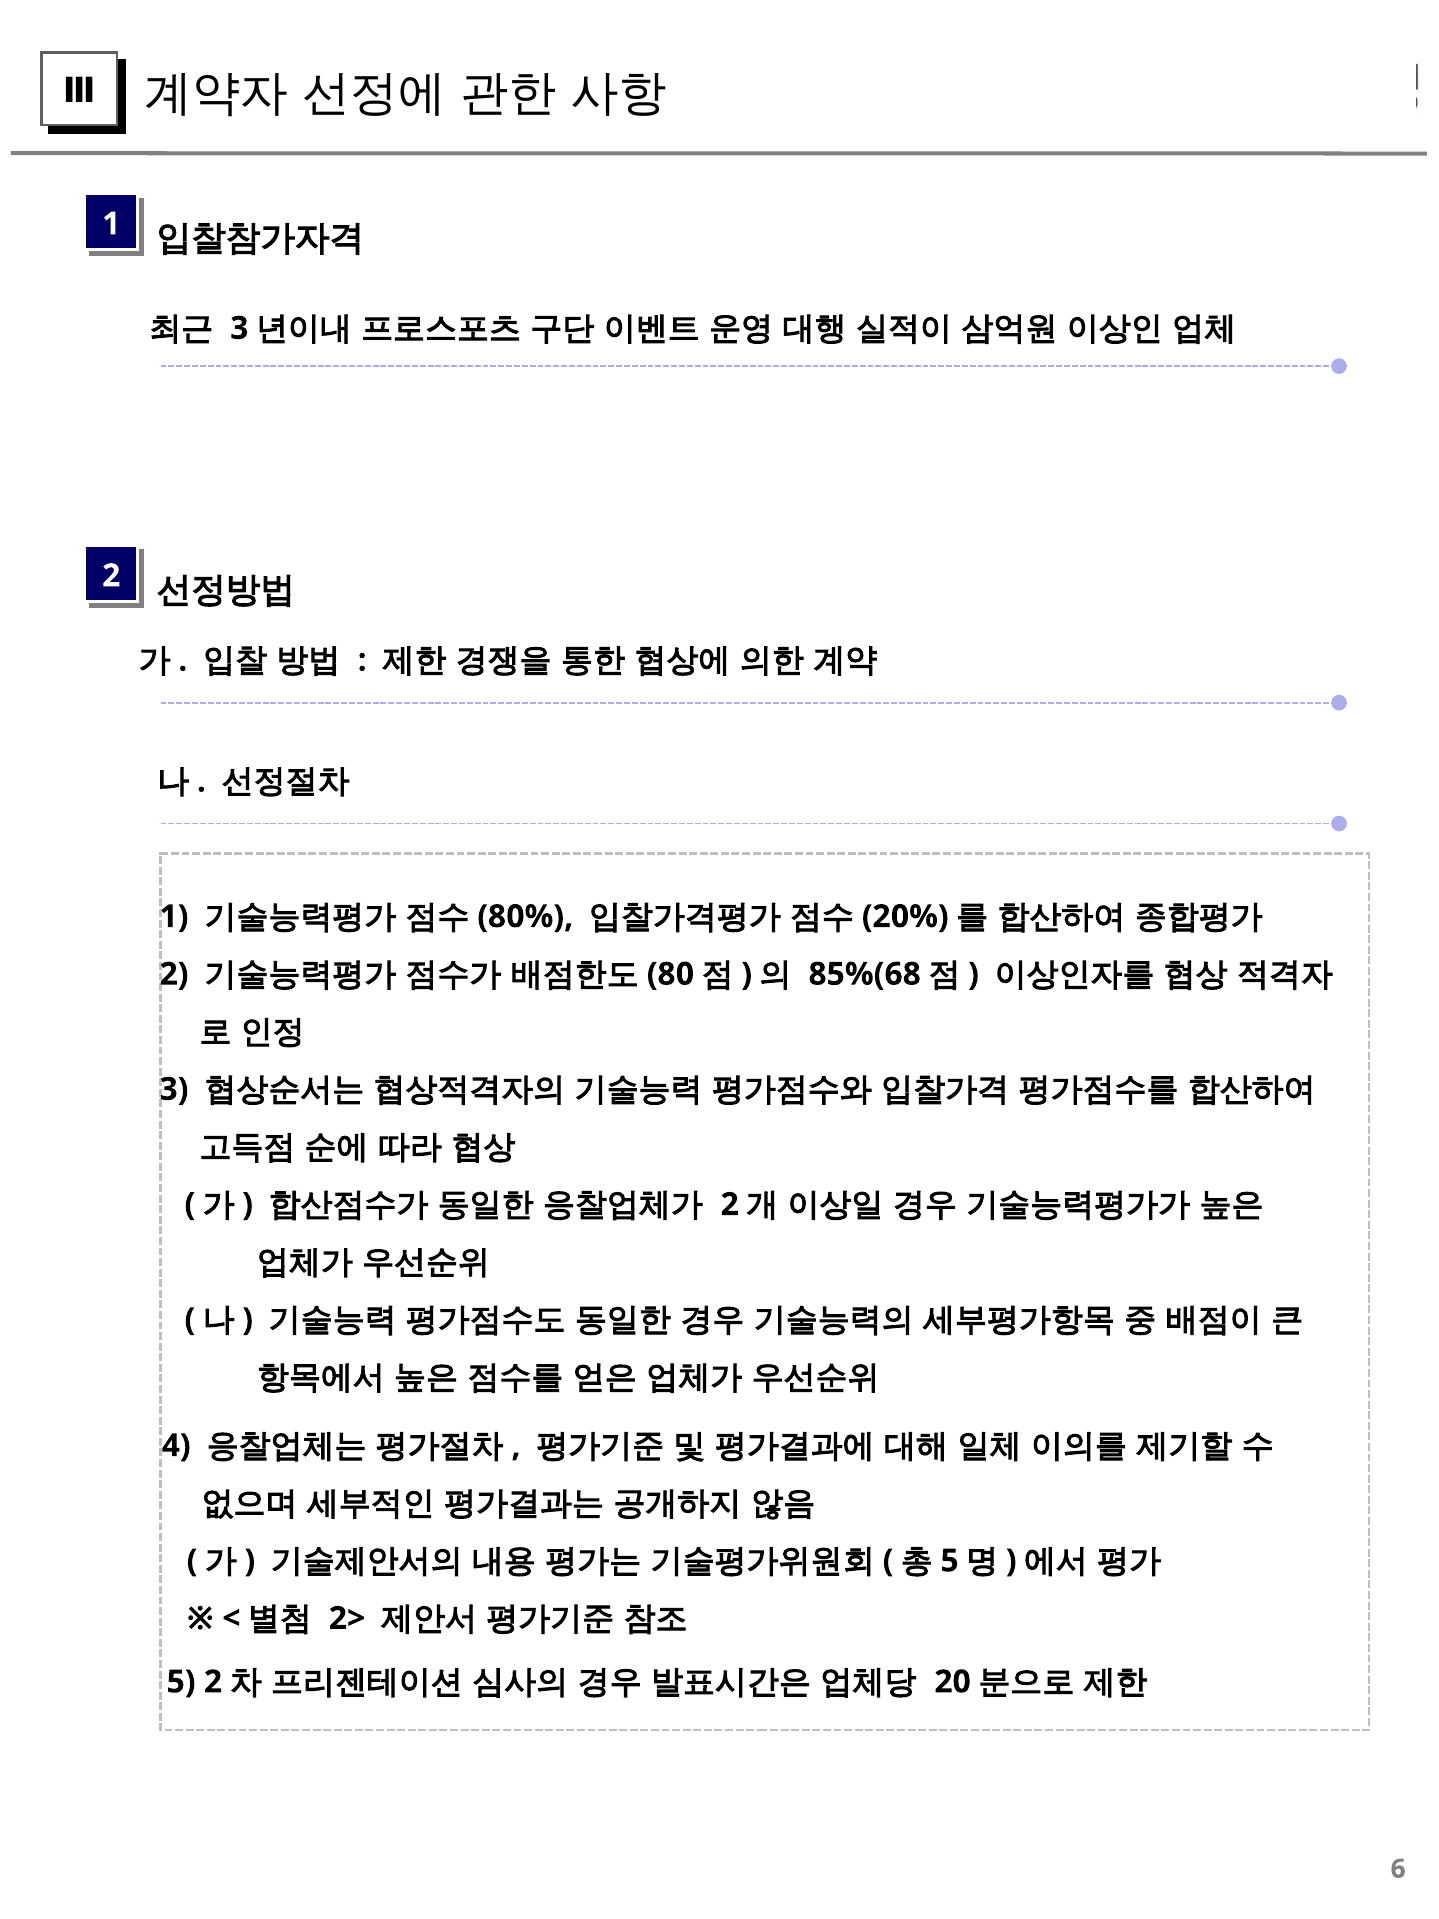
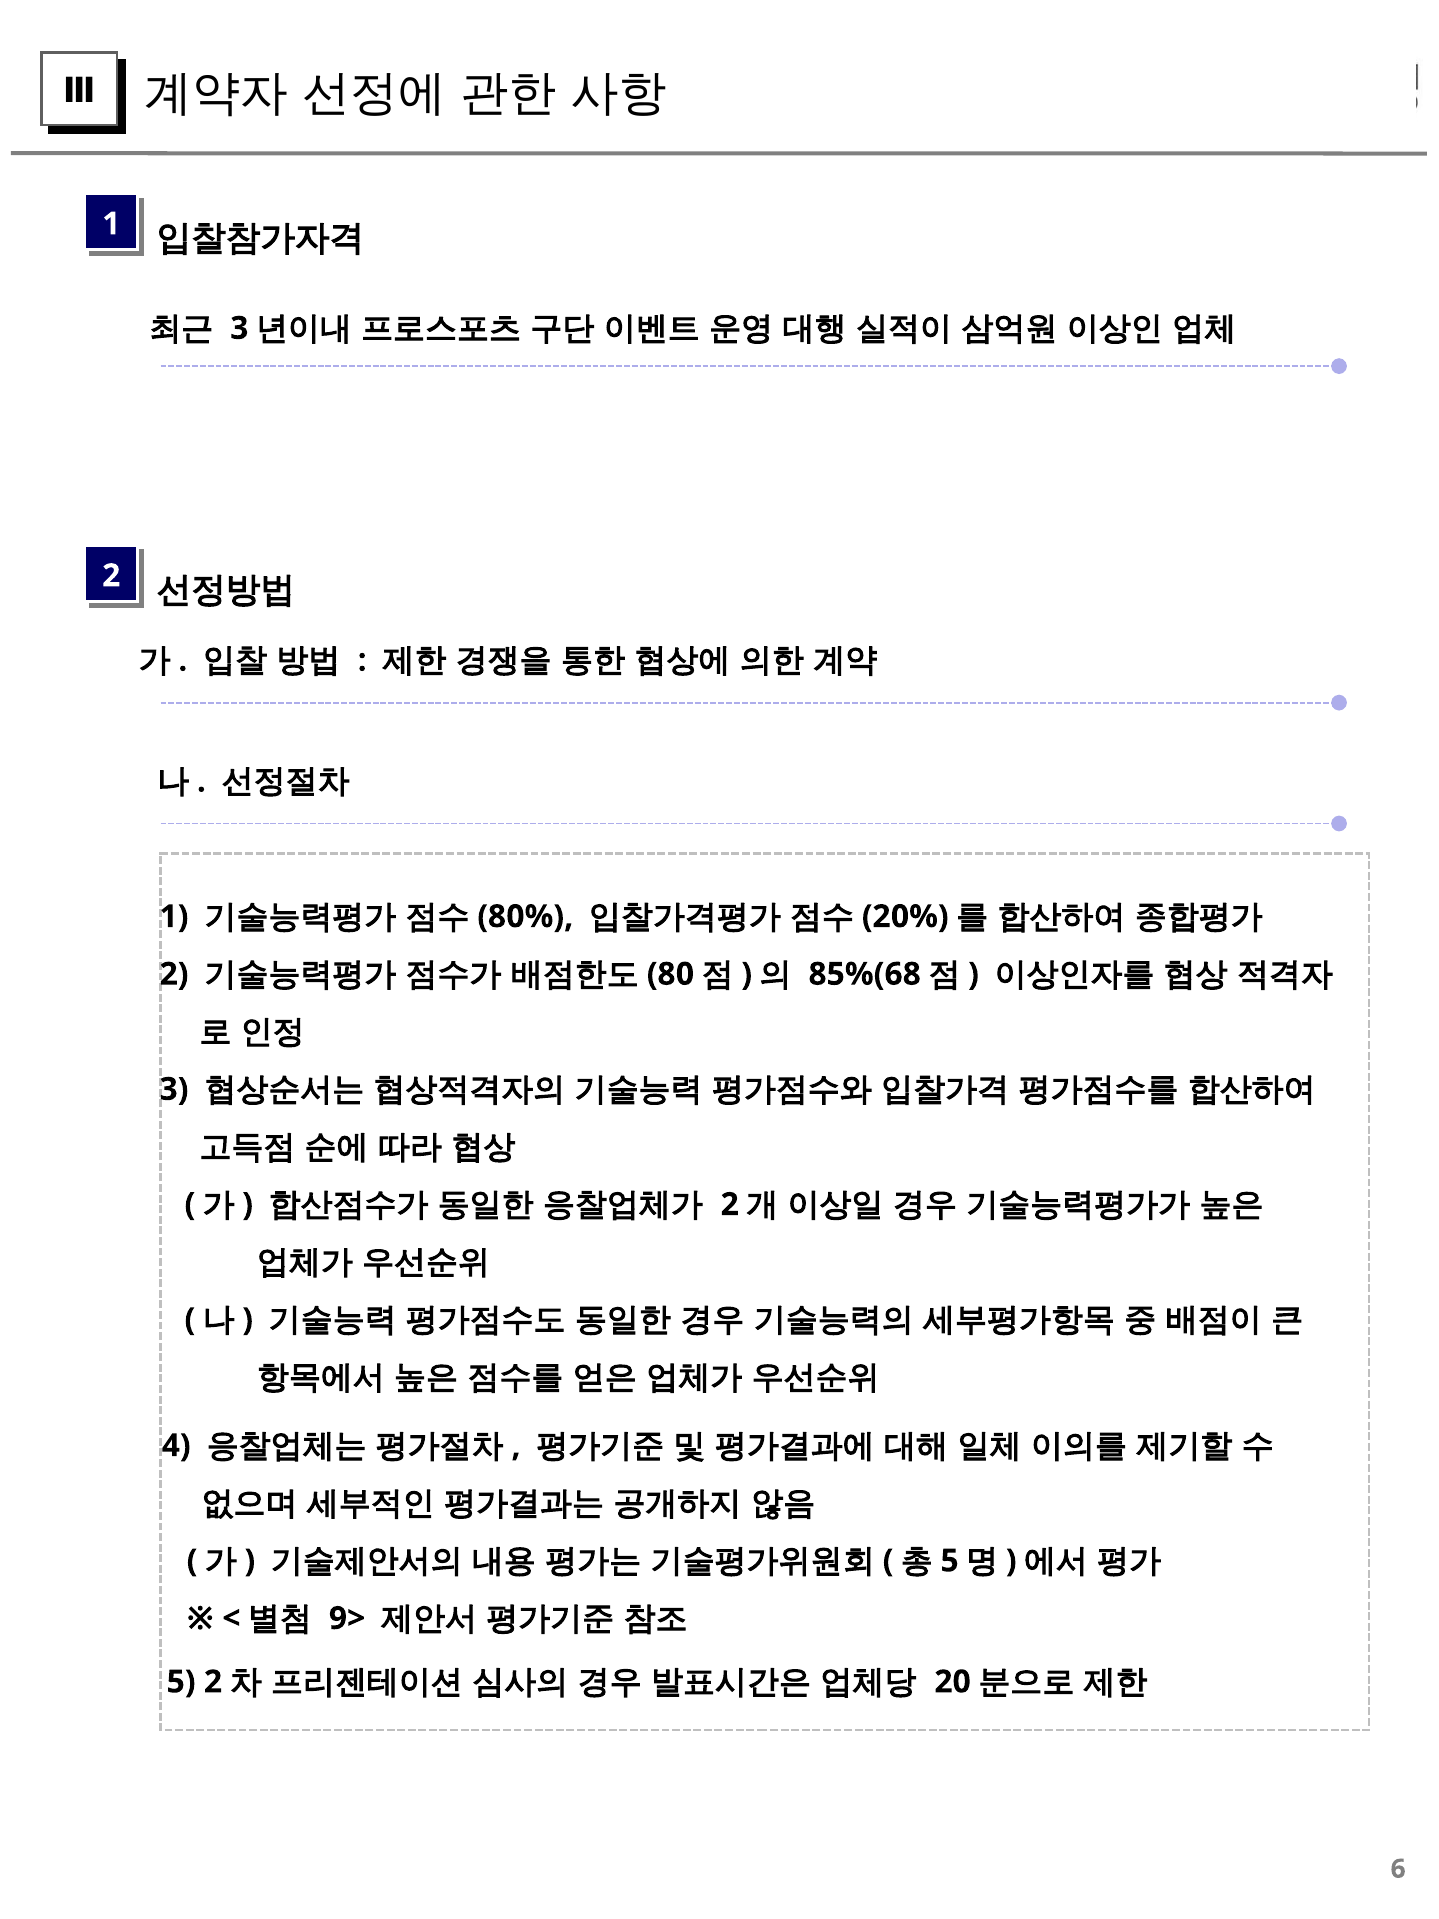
2>: 2> -> 9> (347, 1618)
